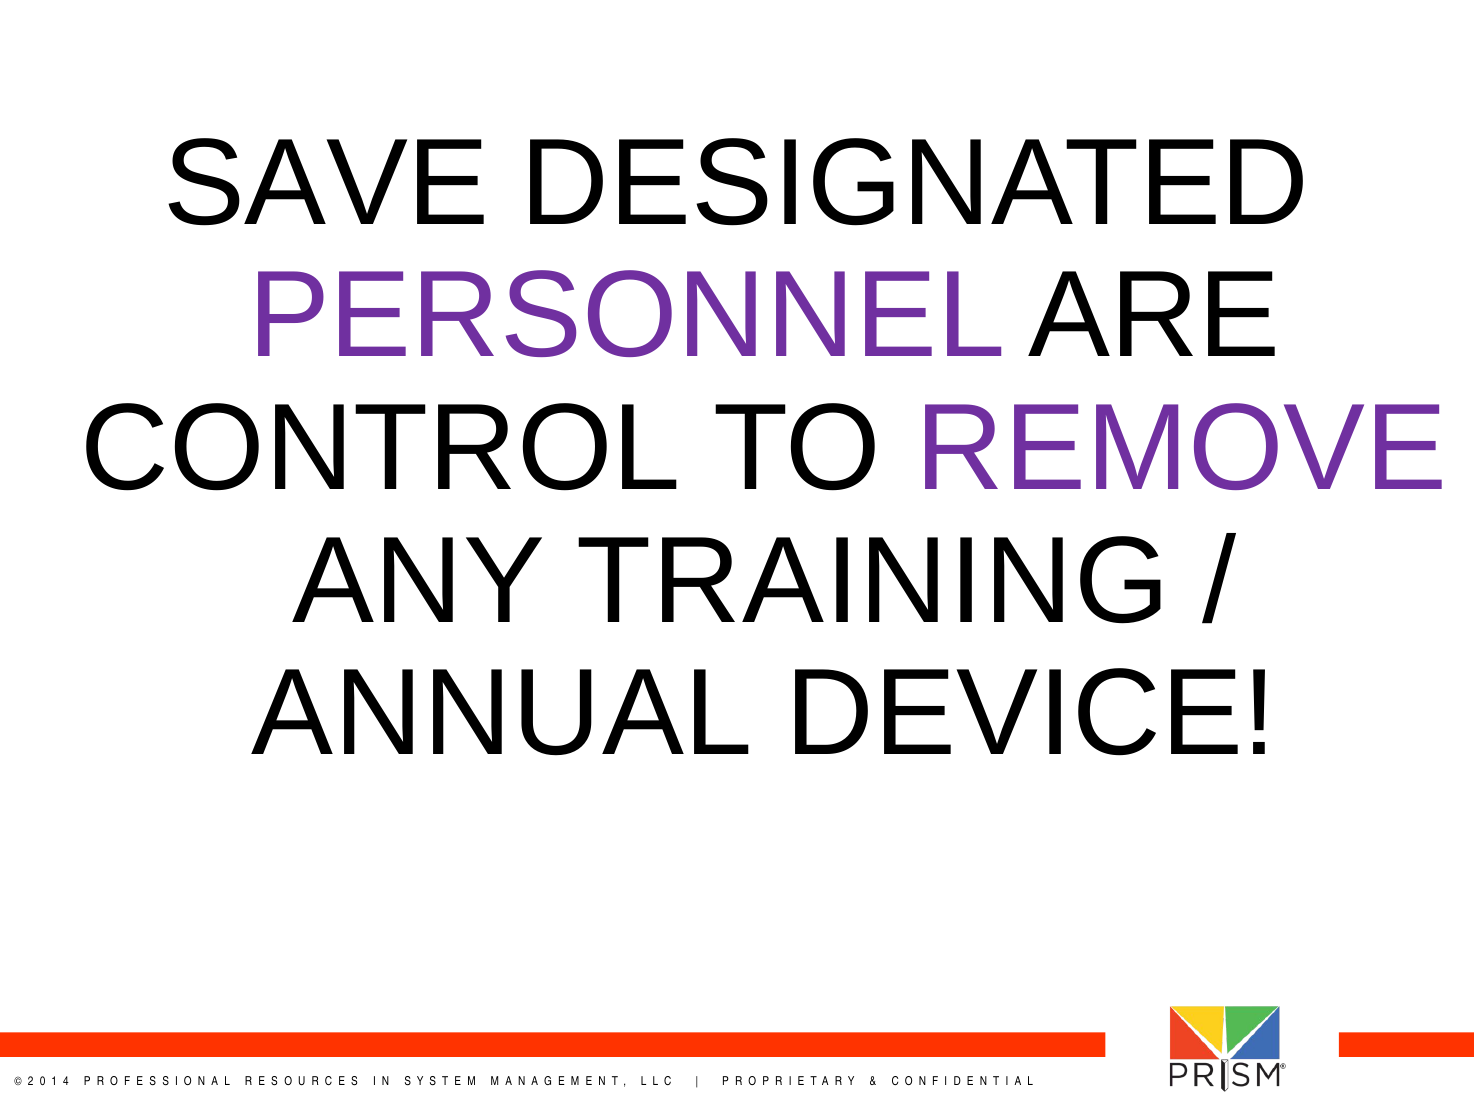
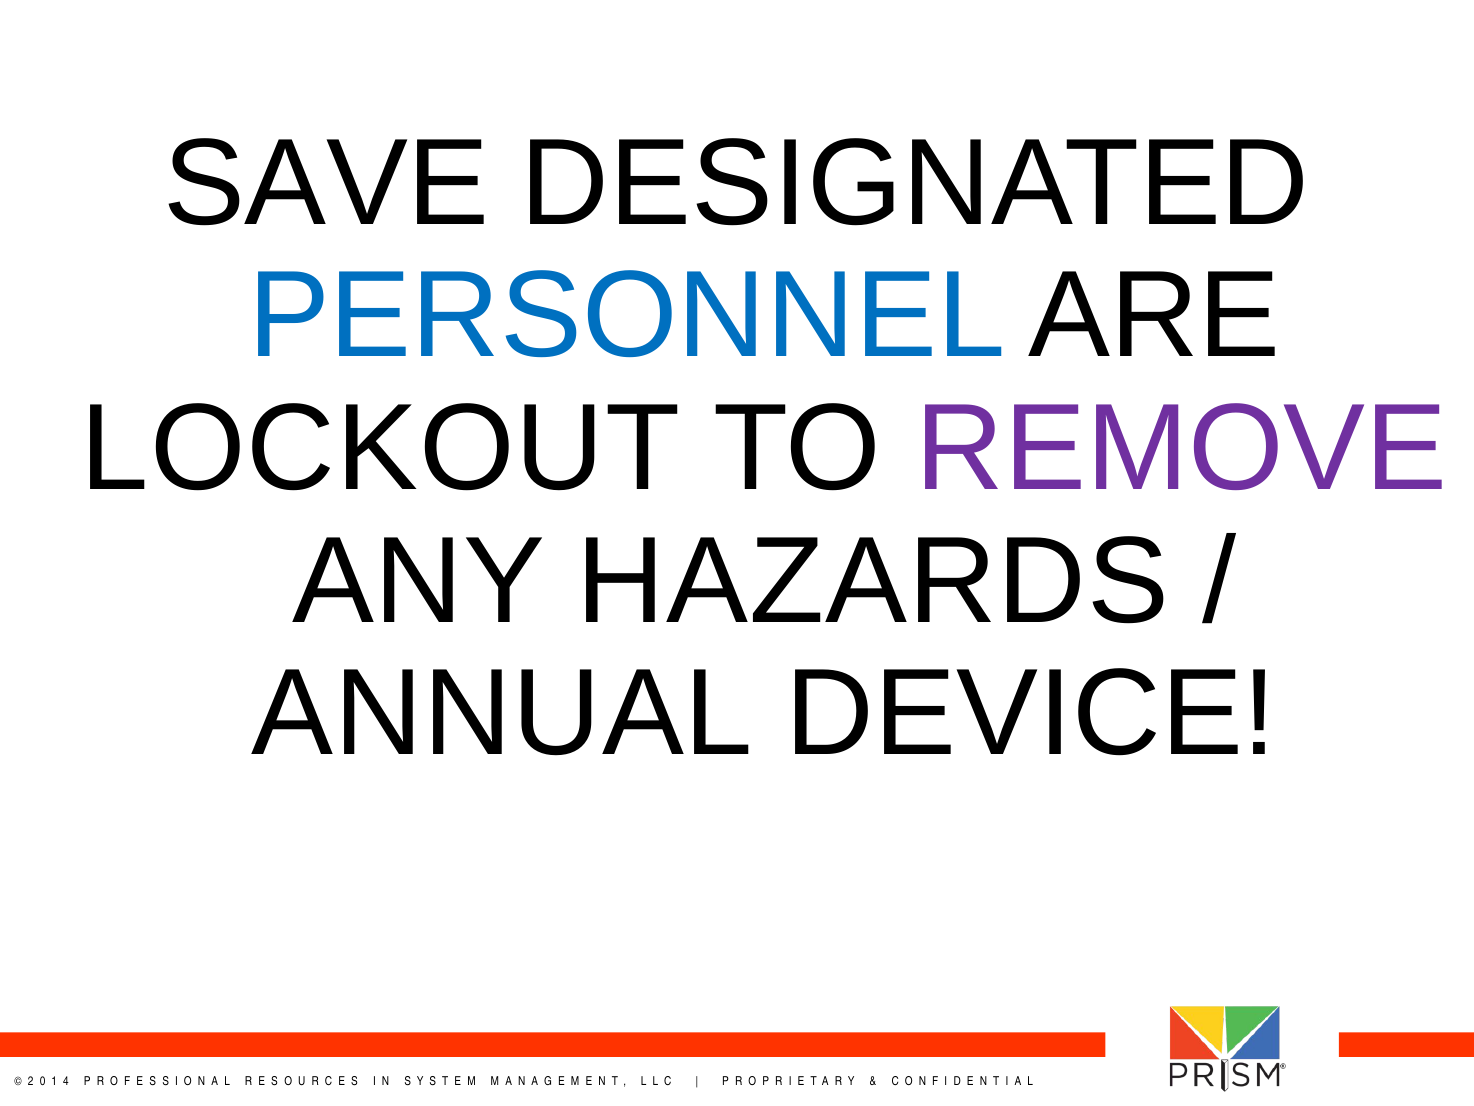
PERSONNEL colour: purple -> blue (627, 316)
CONTROL: CONTROL -> LOCKOUT (381, 449)
TRAINING: TRAINING -> HAZARDS (873, 581)
